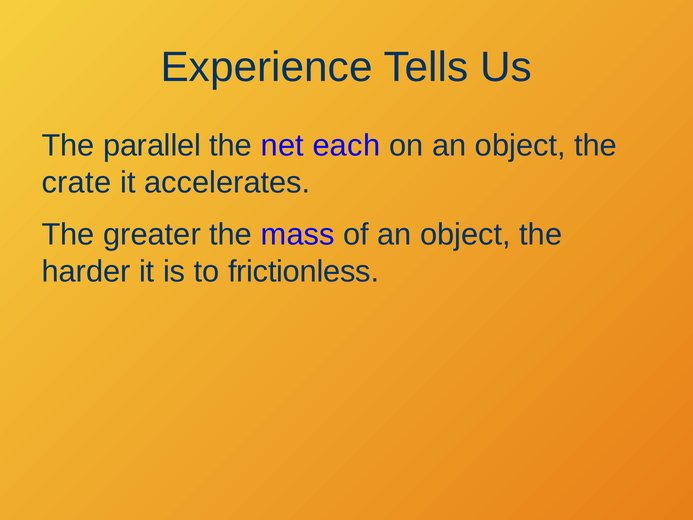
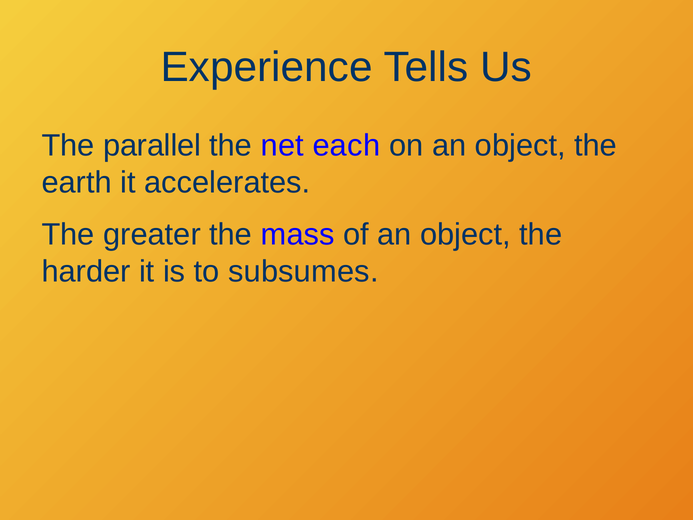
crate: crate -> earth (77, 182)
frictionless: frictionless -> subsumes (303, 272)
